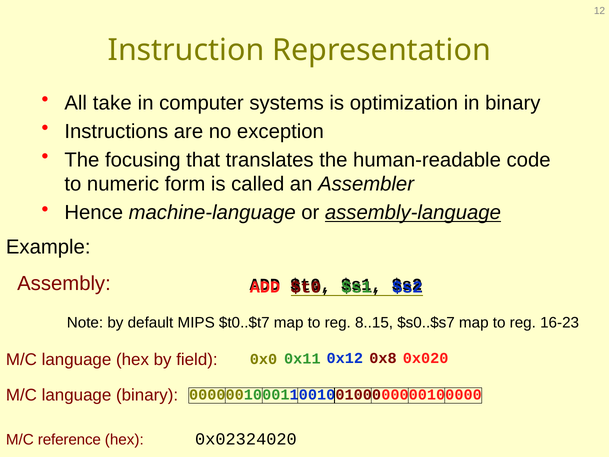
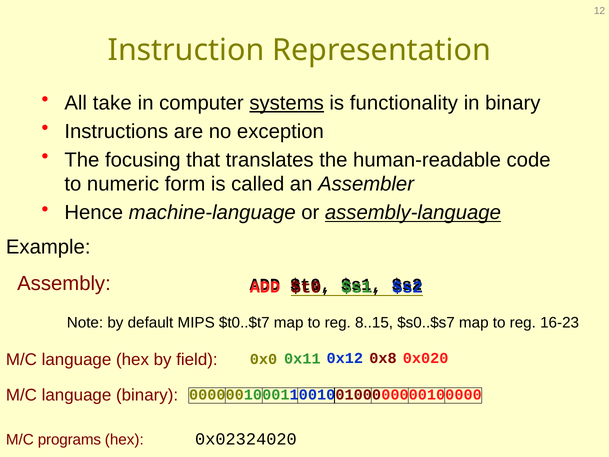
systems underline: none -> present (287, 103)
optimization: optimization -> functionality (404, 103)
reference: reference -> programs (69, 440)
